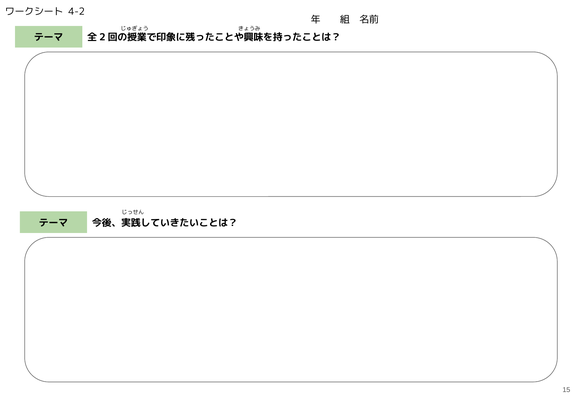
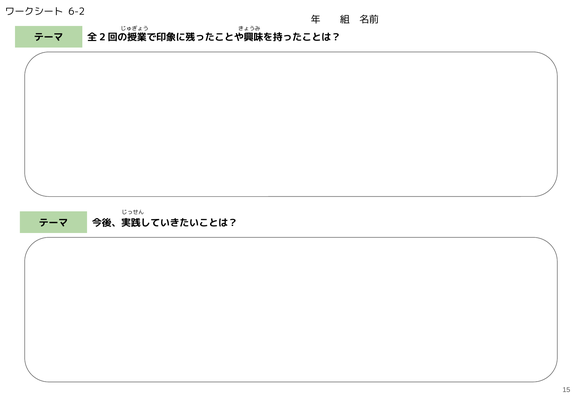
4-2: 4-2 -> 6-2 (77, 11)
